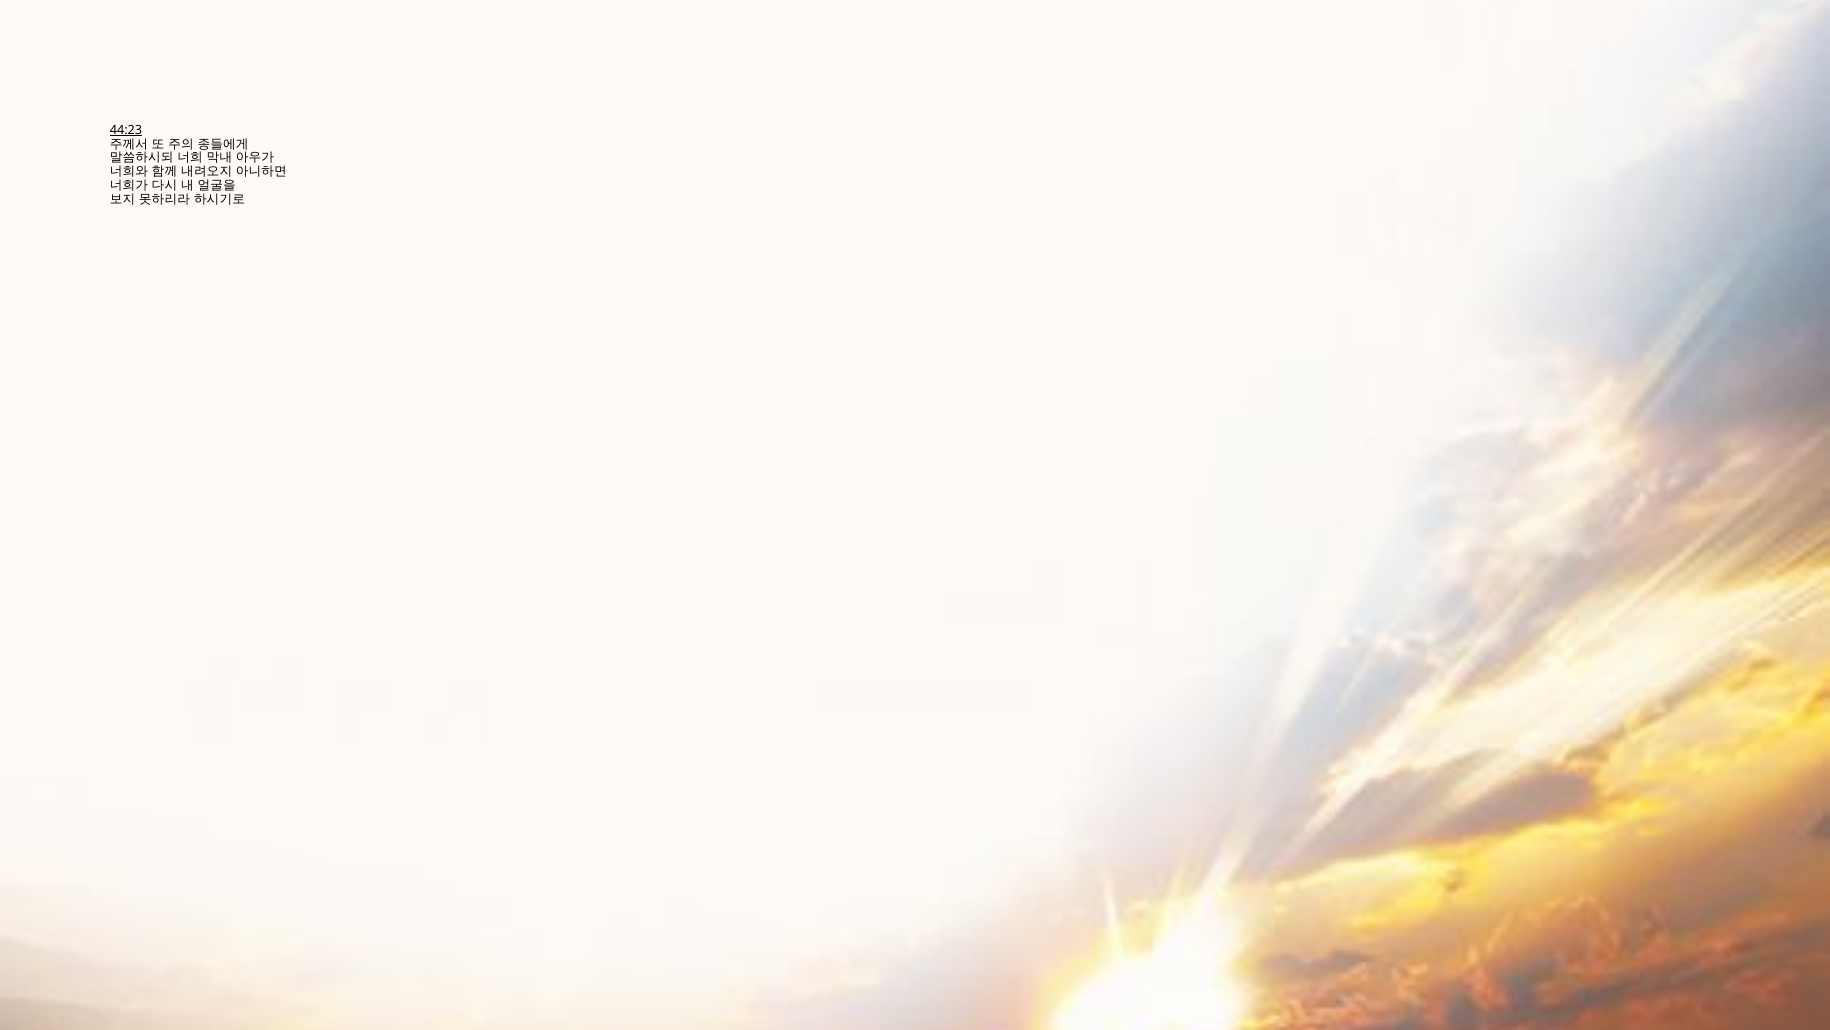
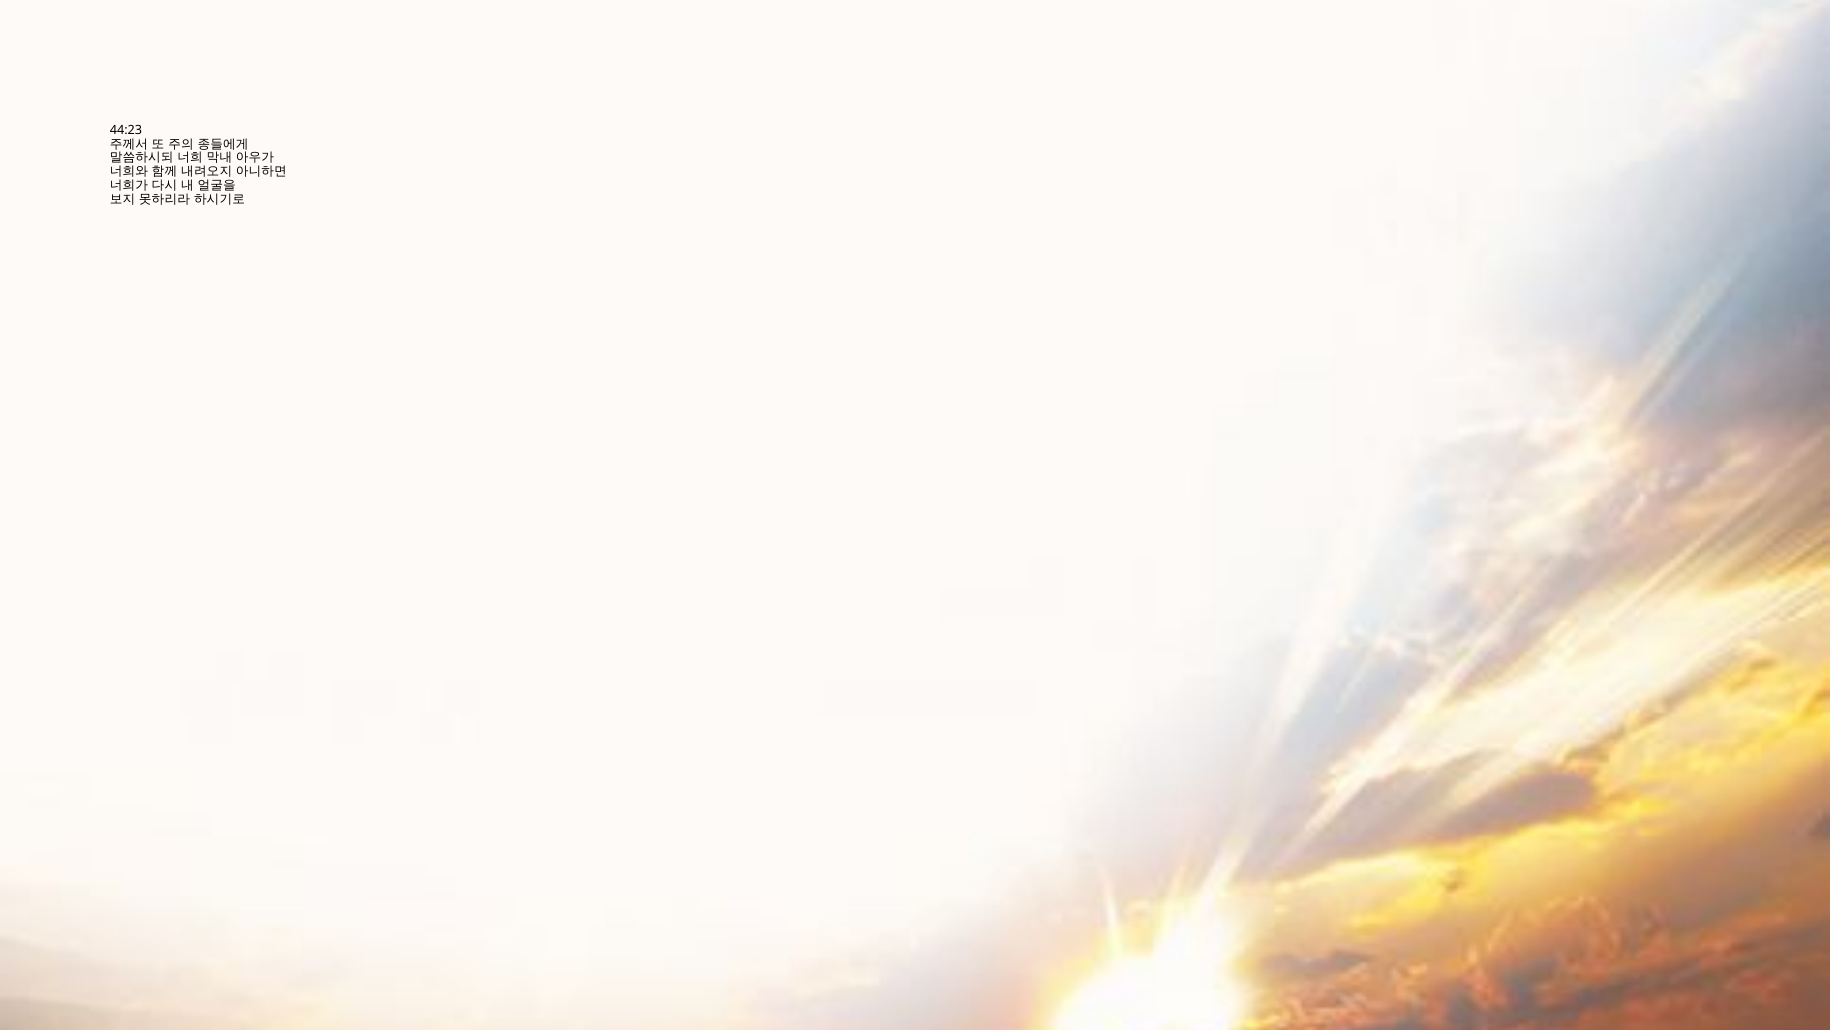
44:23 underline: present -> none (126, 130)
